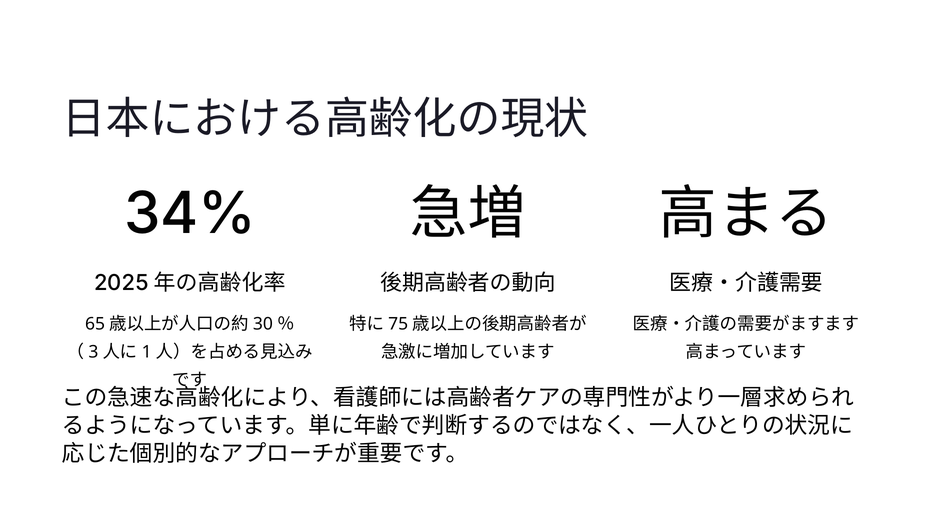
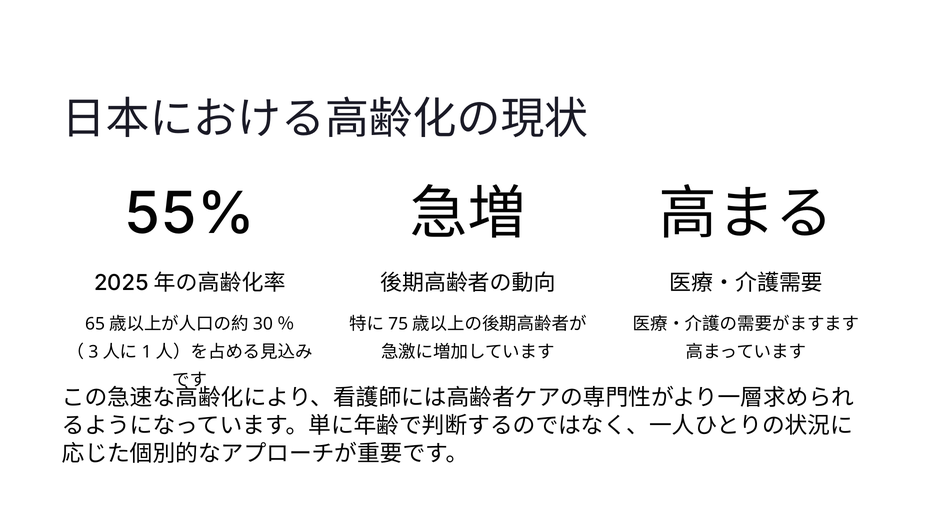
34%: 34% -> 55% (189, 215)
